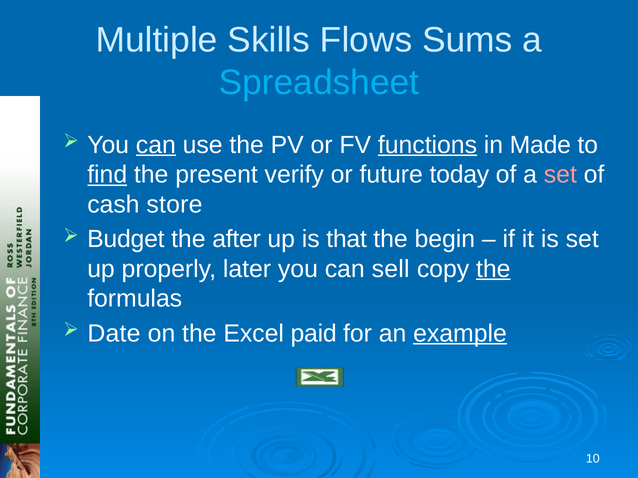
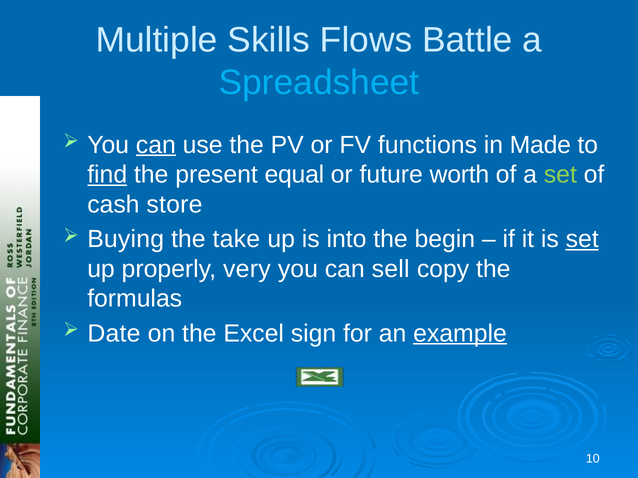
Sums: Sums -> Battle (467, 40)
functions underline: present -> none (428, 145)
verify: verify -> equal (294, 175)
today: today -> worth (459, 175)
set colour: pink -> light green (560, 175)
Budget: Budget -> Buying (126, 239)
after: after -> take (236, 239)
that: that -> into (346, 239)
set underline: none -> present (582, 239)
later: later -> very (247, 269)
the underline: present -> none (493, 269)
paid: paid -> sign (313, 334)
